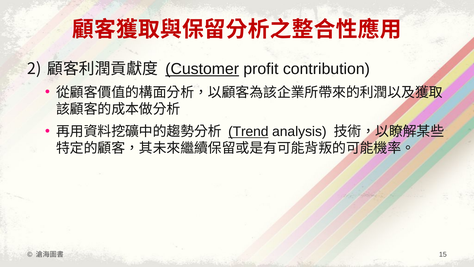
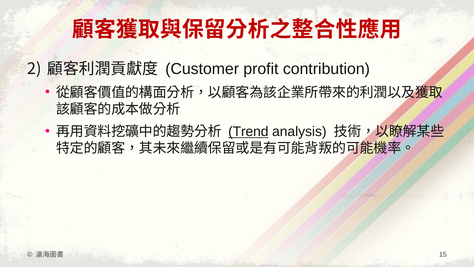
Customer underline: present -> none (202, 69)
